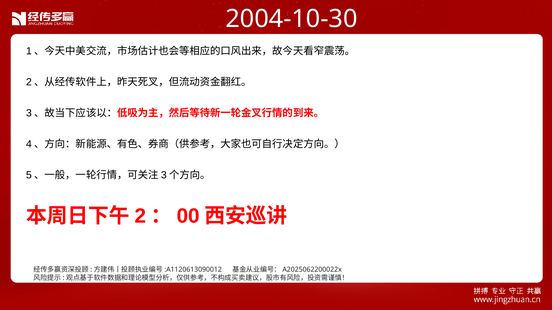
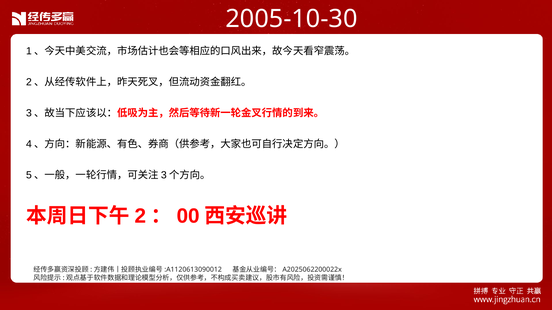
2004-10-30: 2004-10-30 -> 2005-10-30 (292, 19)
